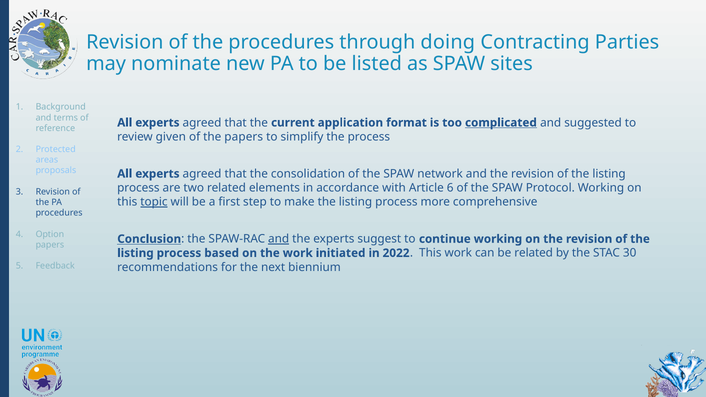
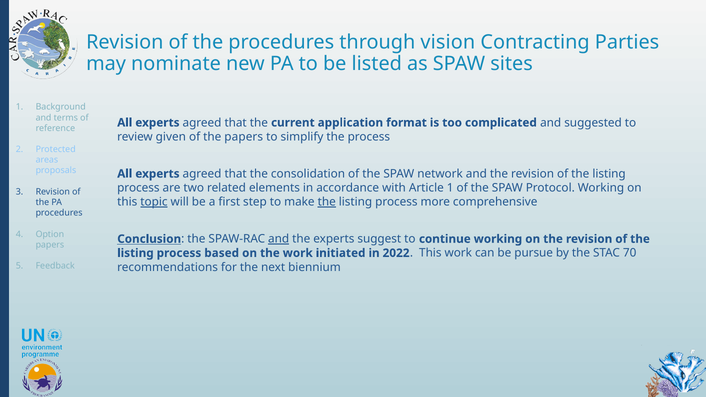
doing: doing -> vision (448, 42)
complicated underline: present -> none (501, 123)
Article 6: 6 -> 1 (450, 188)
the underline: none -> present (327, 202)
be related: related -> pursue (534, 253)
30: 30 -> 70 (630, 253)
